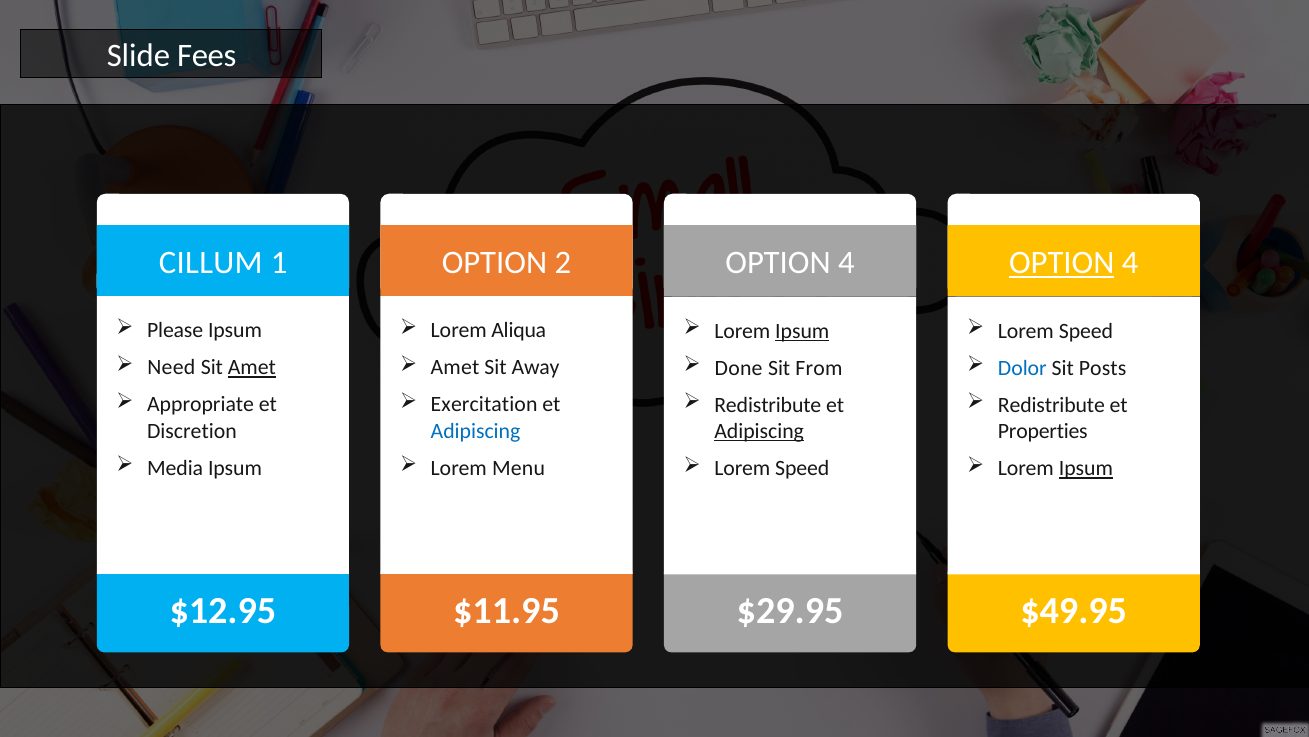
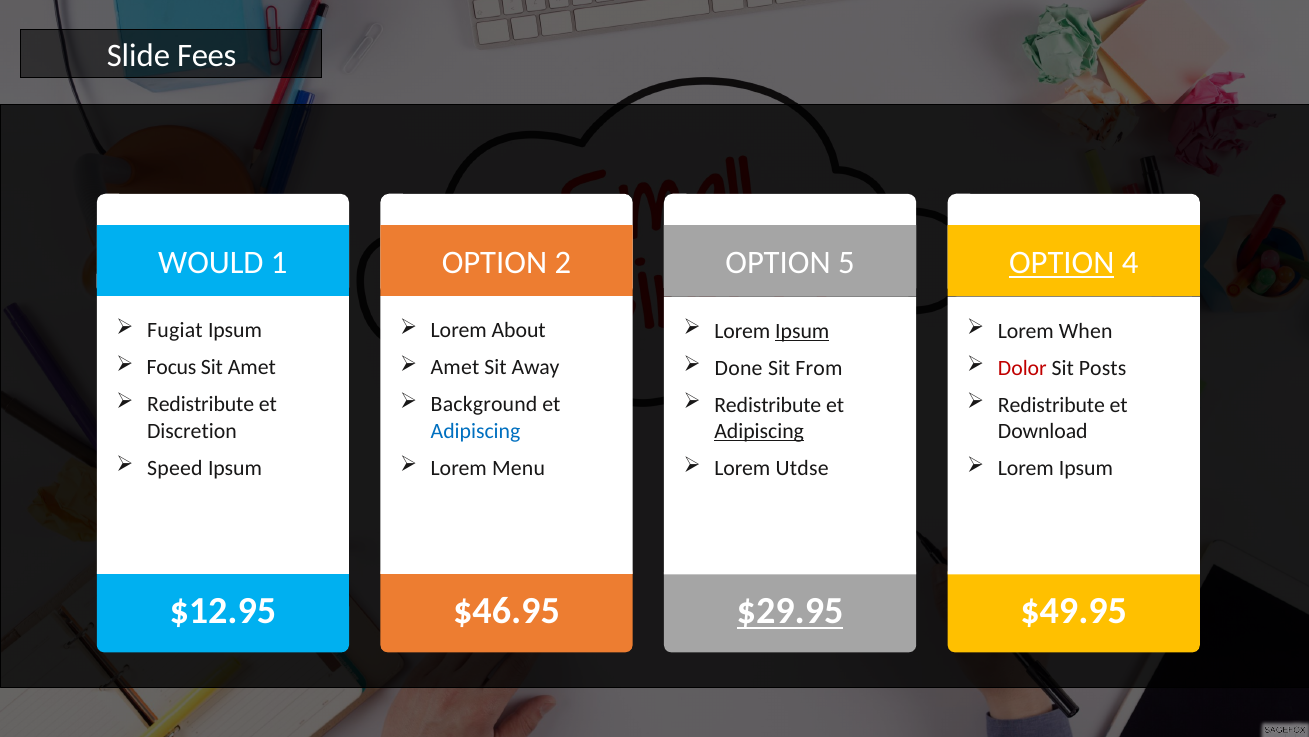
CILLUM: CILLUM -> WOULD (211, 263)
4: 4 -> 5 (846, 263)
Please: Please -> Fugiat (175, 330)
Aliqua: Aliqua -> About (519, 330)
Speed: Speed -> When (1086, 331)
Need: Need -> Focus (172, 367)
Amet underline: present -> none (252, 367)
Dolor colour: blue -> red (1022, 368)
Appropriate: Appropriate -> Redistribute (201, 404)
Exercitation: Exercitation -> Background (484, 404)
Properties: Properties -> Download (1043, 431)
Media: Media -> Speed (175, 468)
Speed: Speed -> Utdse (802, 468)
Ipsum underline: present -> none (1086, 468)
$11.95: $11.95 -> $46.95 (507, 611)
$29.95 underline: none -> present (790, 611)
